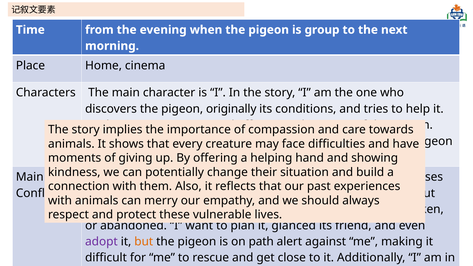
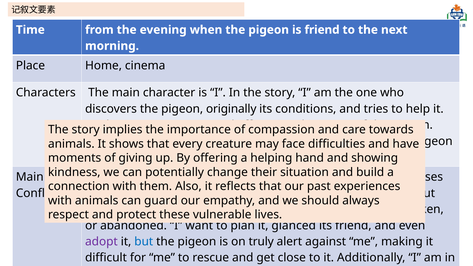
is group: group -> friend (322, 30)
merry: merry -> guard (161, 201)
but colour: orange -> blue (144, 242)
on path: path -> truly (261, 242)
